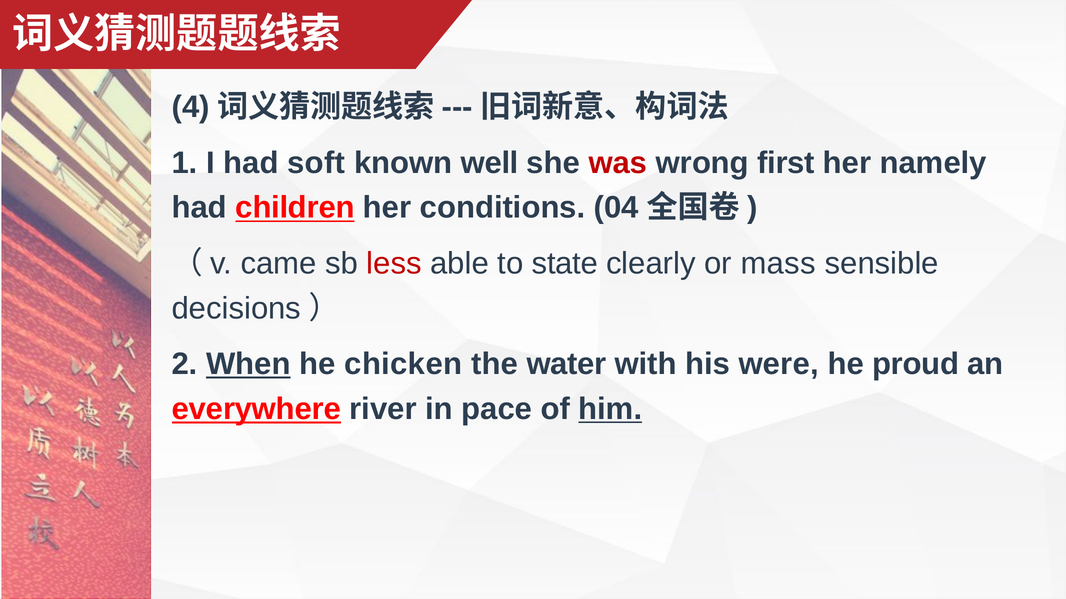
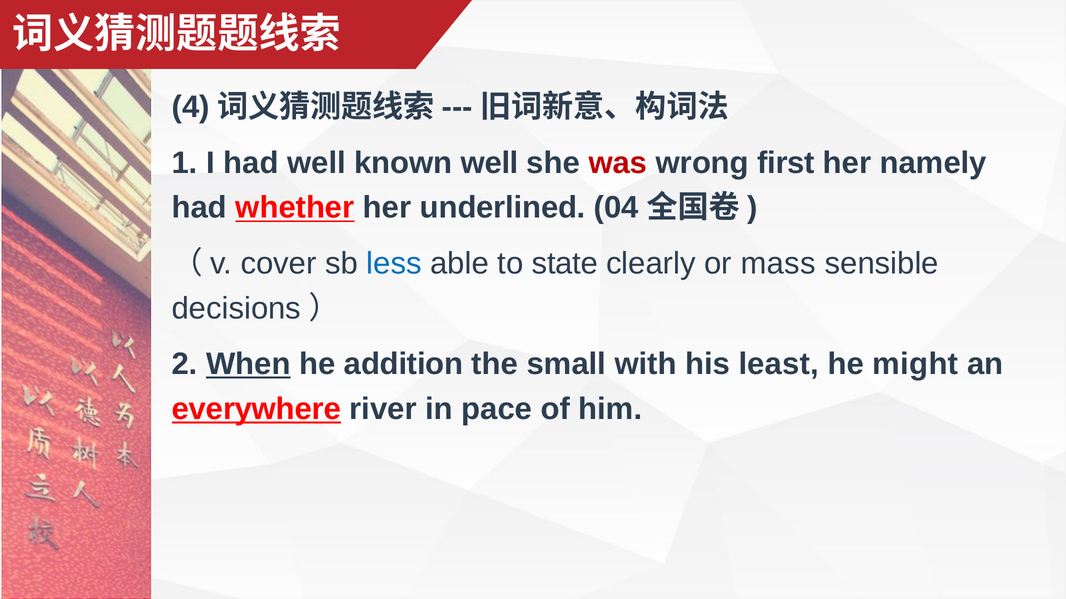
had soft: soft -> well (316, 163)
children: children -> whether (295, 208)
conditions: conditions -> underlined (503, 208)
came: came -> cover (279, 264)
less colour: red -> blue (394, 264)
chicken: chicken -> addition (404, 365)
water: water -> small (566, 365)
were: were -> least (779, 365)
proud: proud -> might (915, 365)
him underline: present -> none (610, 409)
